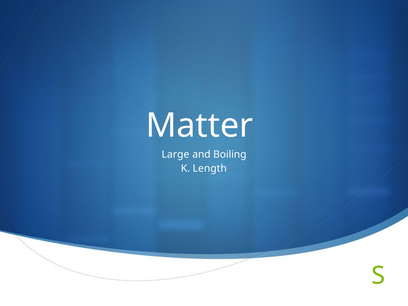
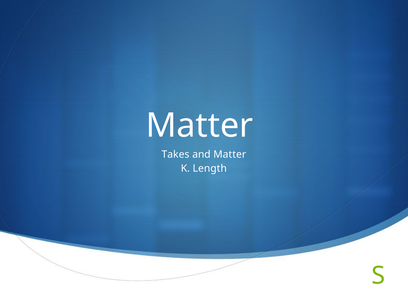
Large: Large -> Takes (175, 154)
and Boiling: Boiling -> Matter (230, 154)
